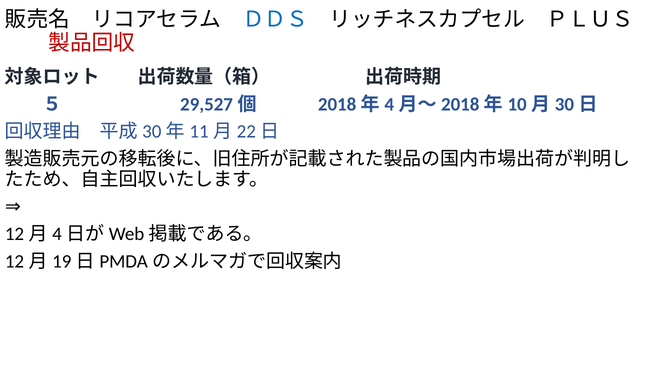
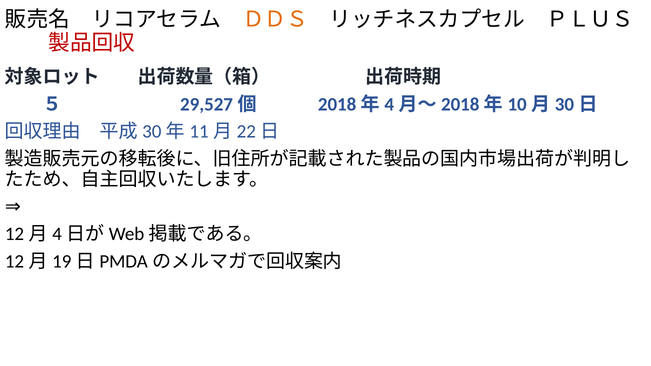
ＤＤＳ colour: blue -> orange (275, 20)
